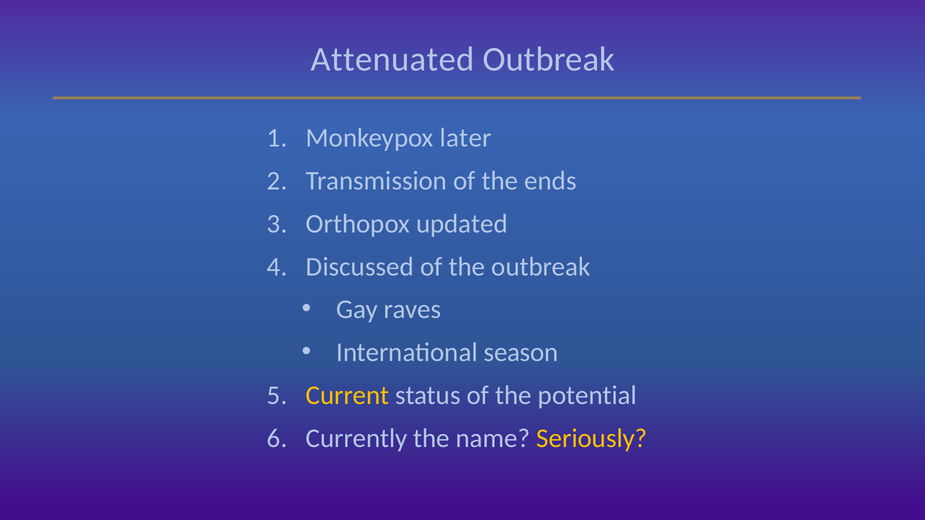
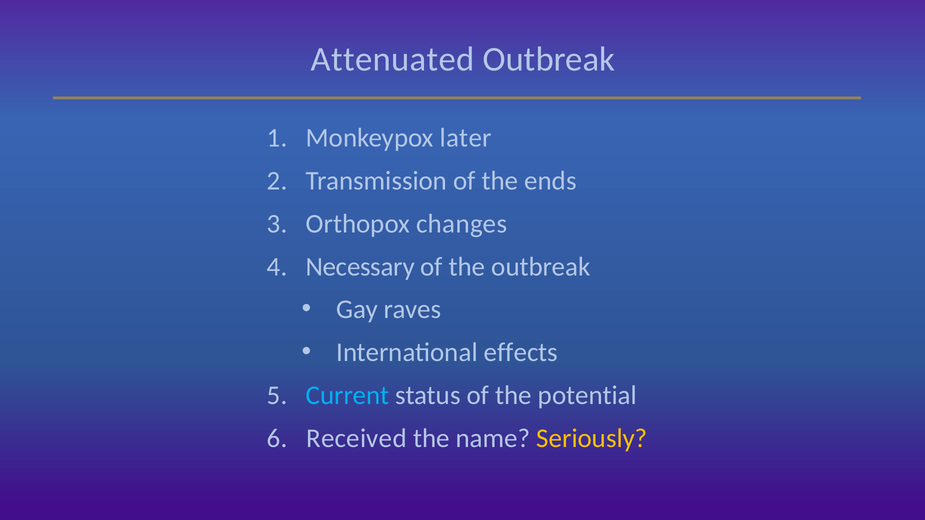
updated: updated -> changes (462, 224)
Discussed: Discussed -> Necessary (360, 267)
season: season -> effects (521, 353)
Current colour: yellow -> light blue (348, 396)
Currently: Currently -> Received (356, 439)
